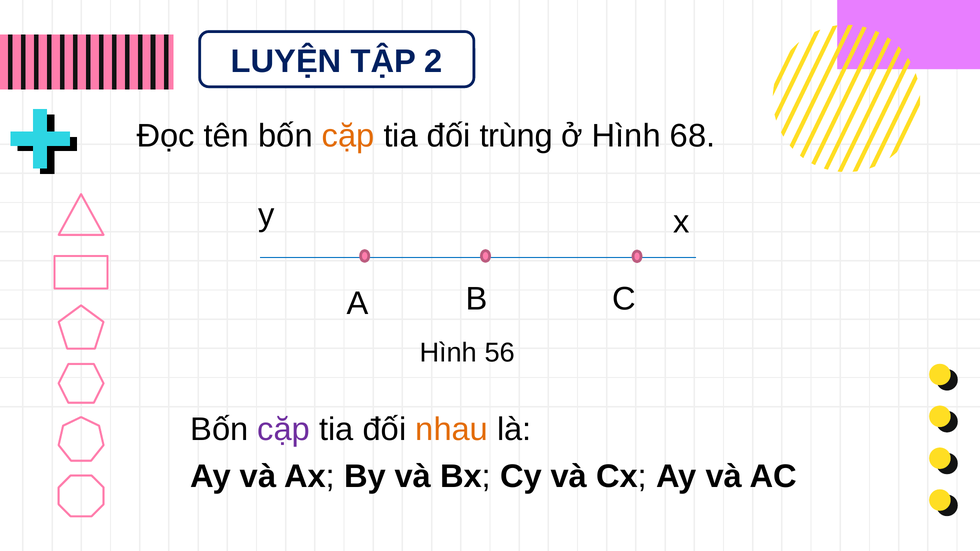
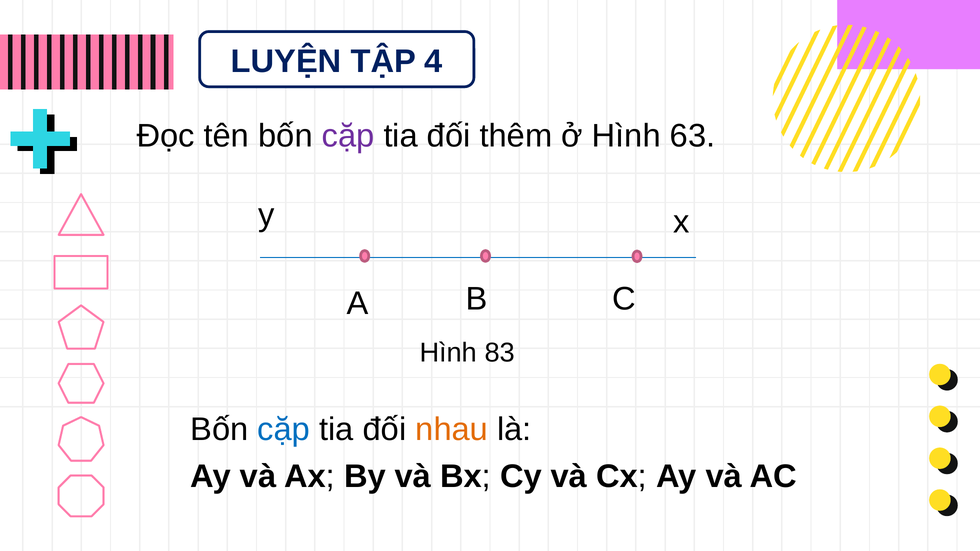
2: 2 -> 4 (433, 61)
cặp colour: orange -> purple (348, 136)
trùng: trùng -> thêm (516, 136)
68: 68 -> 63 (693, 136)
56: 56 -> 83 (500, 353)
cặp colour: purple -> blue (284, 430)
